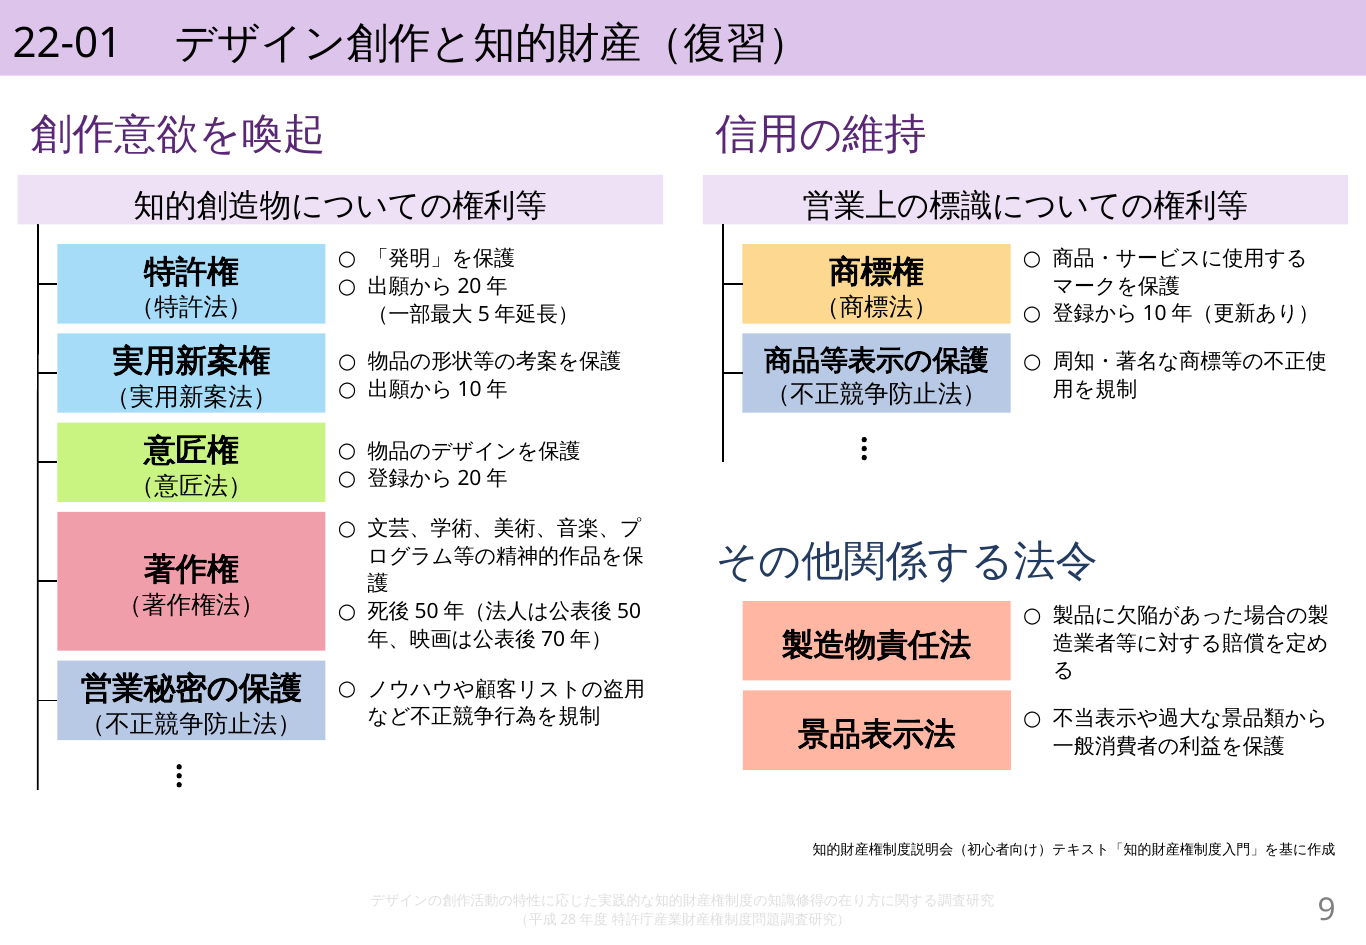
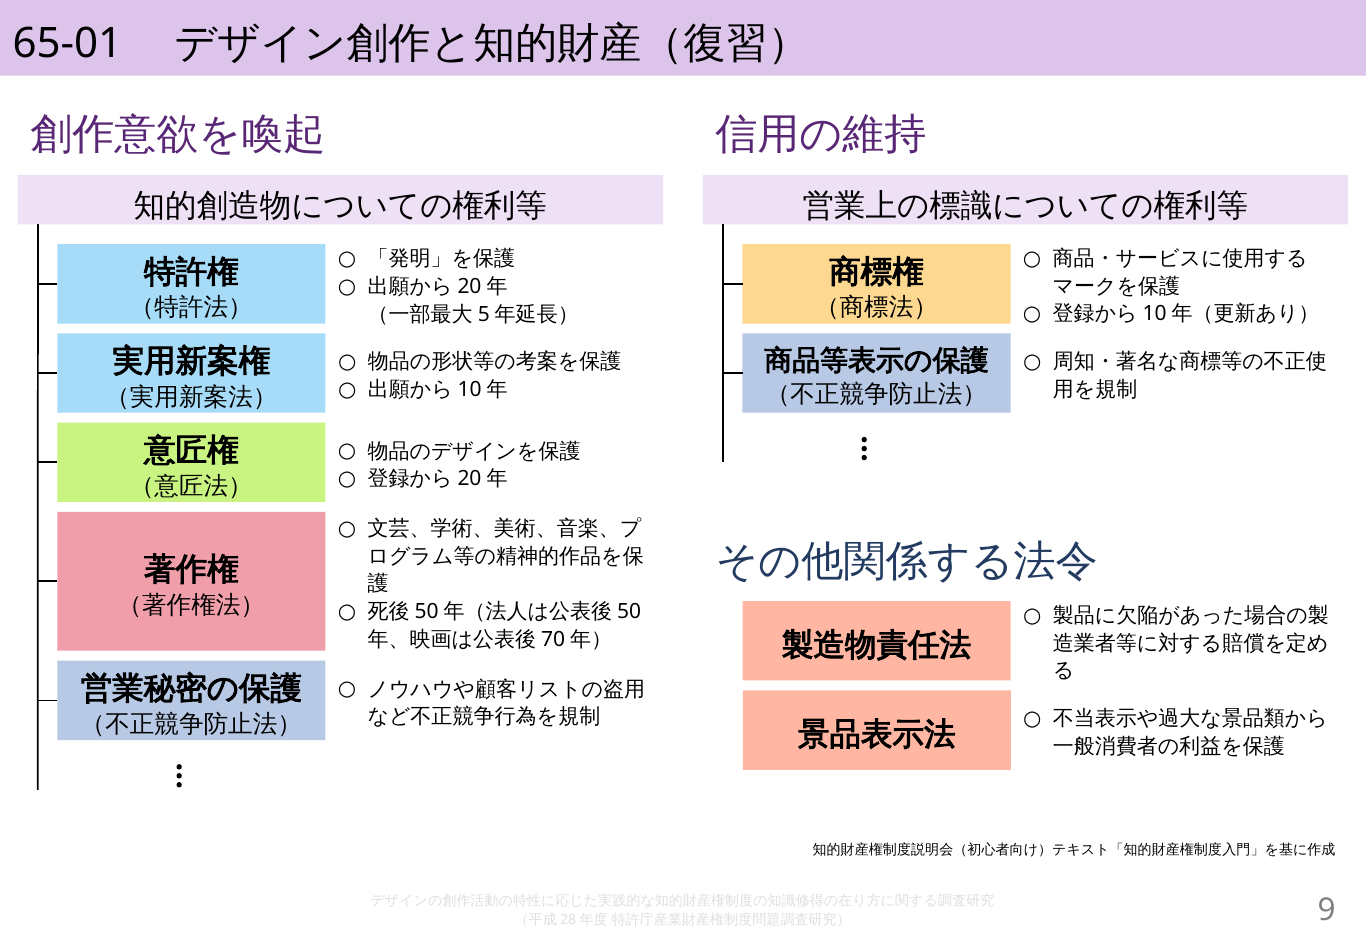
22-01: 22-01 -> 65-01 (67, 43)
